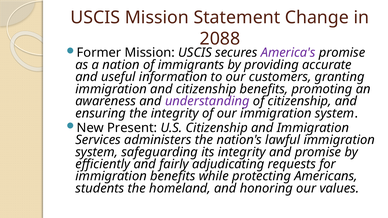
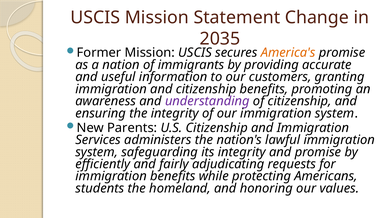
2088: 2088 -> 2035 (220, 39)
America's colour: purple -> orange (288, 53)
Present: Present -> Parents (132, 128)
